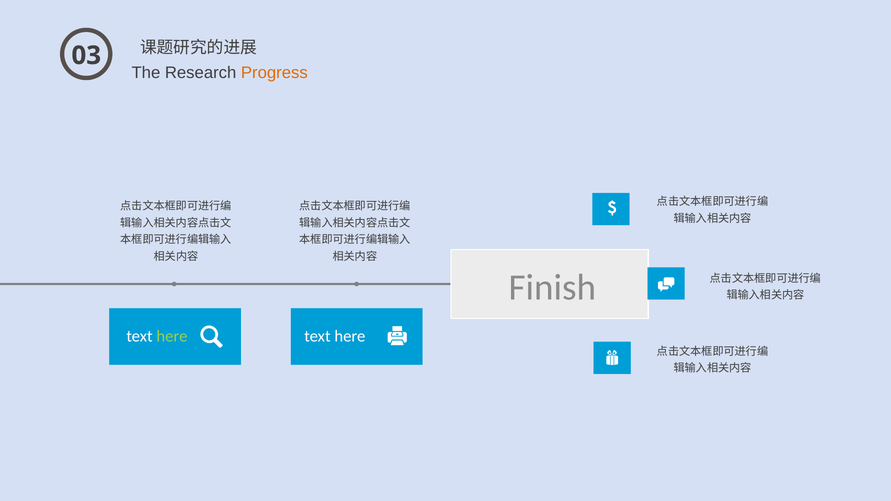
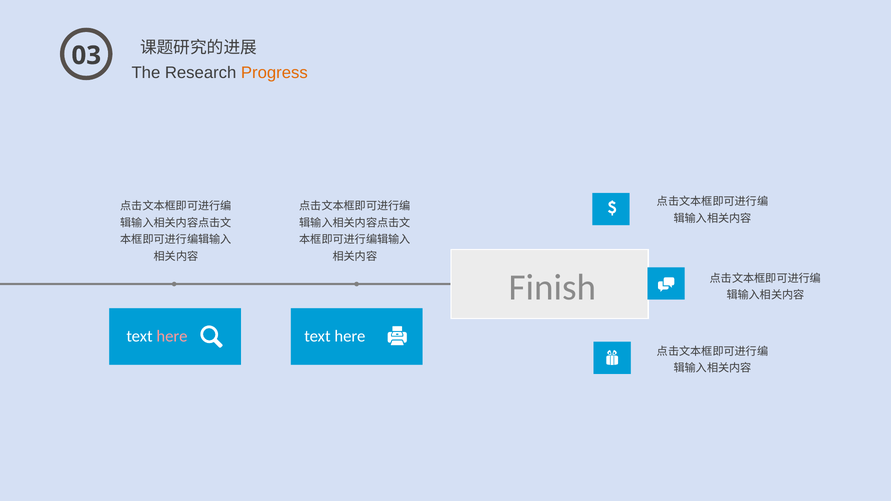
here colour: light green -> pink (172, 336)
